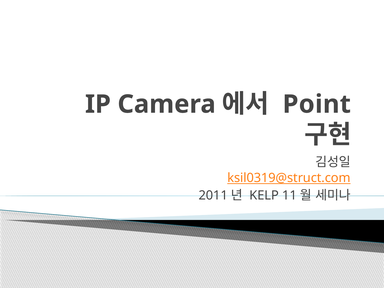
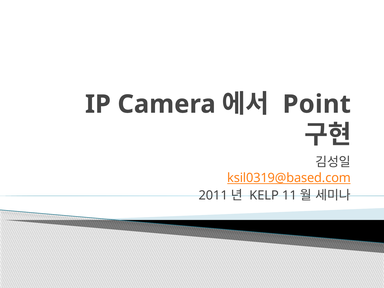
ksil0319@struct.com: ksil0319@struct.com -> ksil0319@based.com (289, 178)
